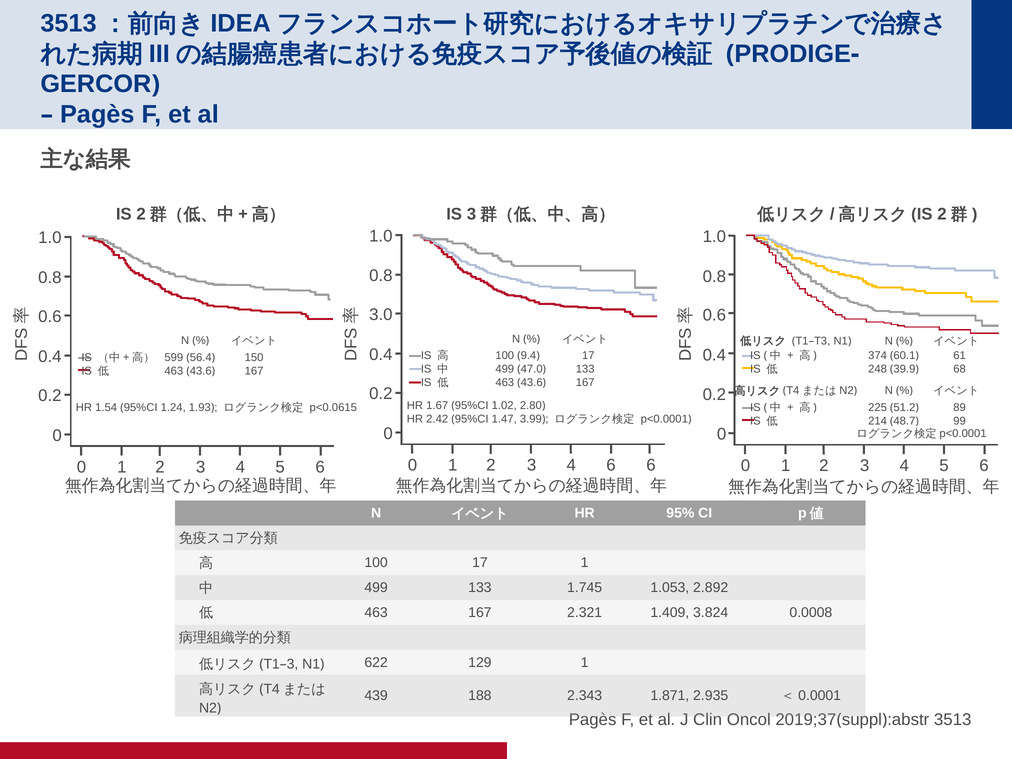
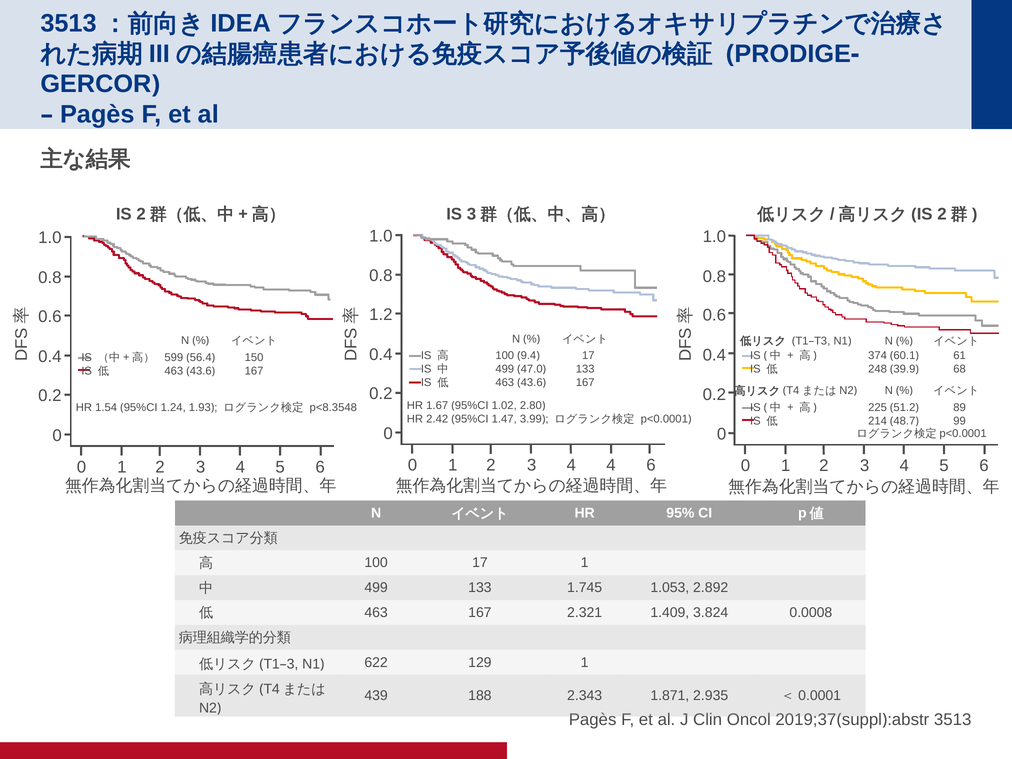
3.0: 3.0 -> 1.2 (381, 315)
p<0.0615: p<0.0615 -> p<8.3548 (333, 407)
4 6: 6 -> 4 (611, 465)
